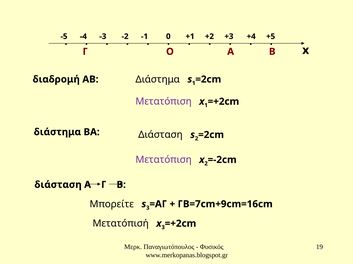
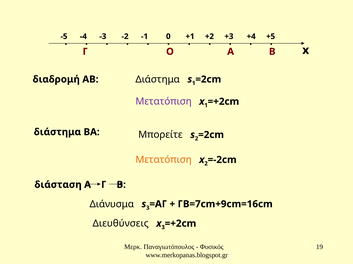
ΒΑ Διάσταση: Διάσταση -> Μπορείτε (160, 135)
Μετατόπιση colour: purple -> orange (164, 160)
Μπορείτε: Μπορείτε -> Διάνυσμα (112, 205)
Μετατόπισή: Μετατόπισή -> Διευθύνσεις (121, 224)
